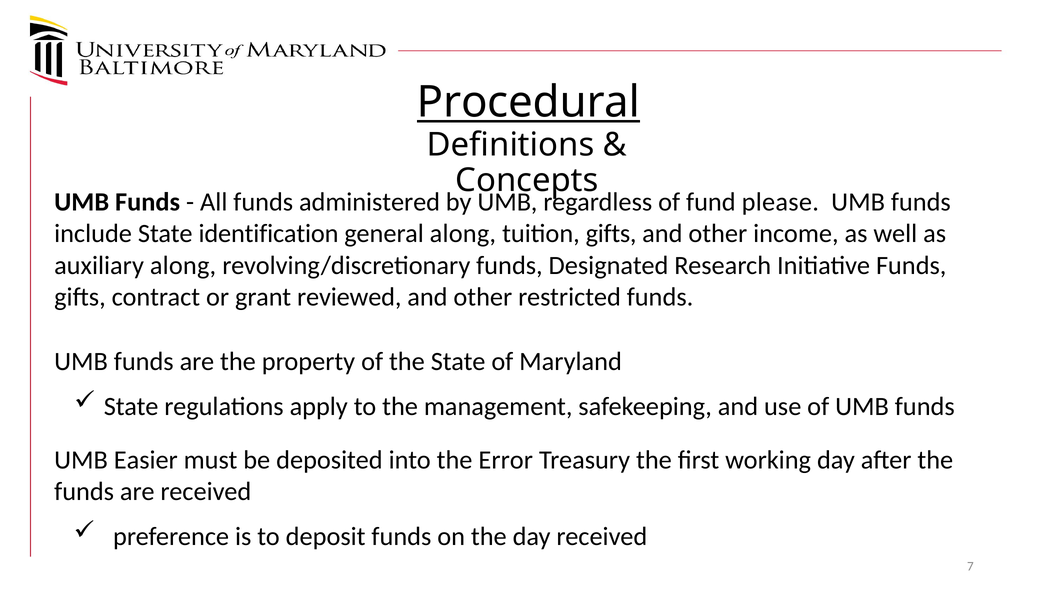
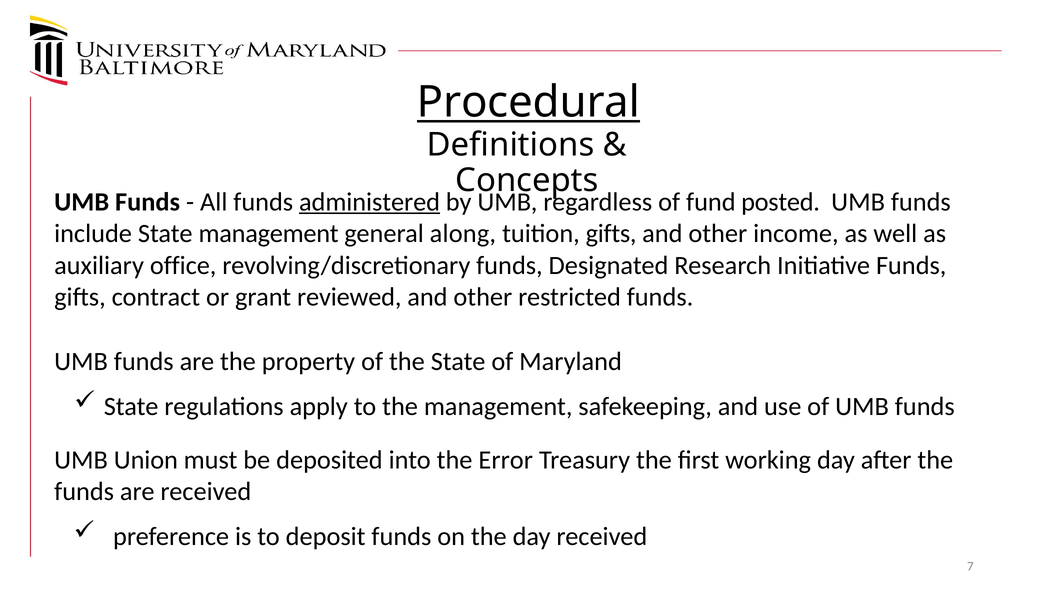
administered underline: none -> present (370, 202)
please: please -> posted (781, 202)
State identification: identification -> management (269, 234)
auxiliary along: along -> office (183, 265)
Easier: Easier -> Union (146, 460)
